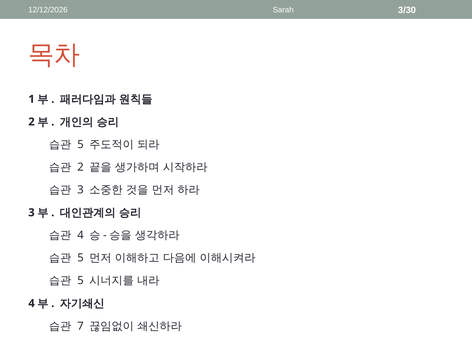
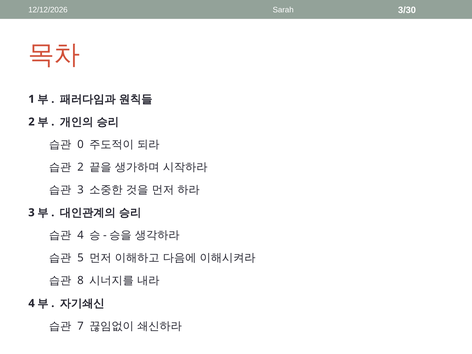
5: 5 -> 0 (80, 144)
5: 5 -> 8 (80, 281)
